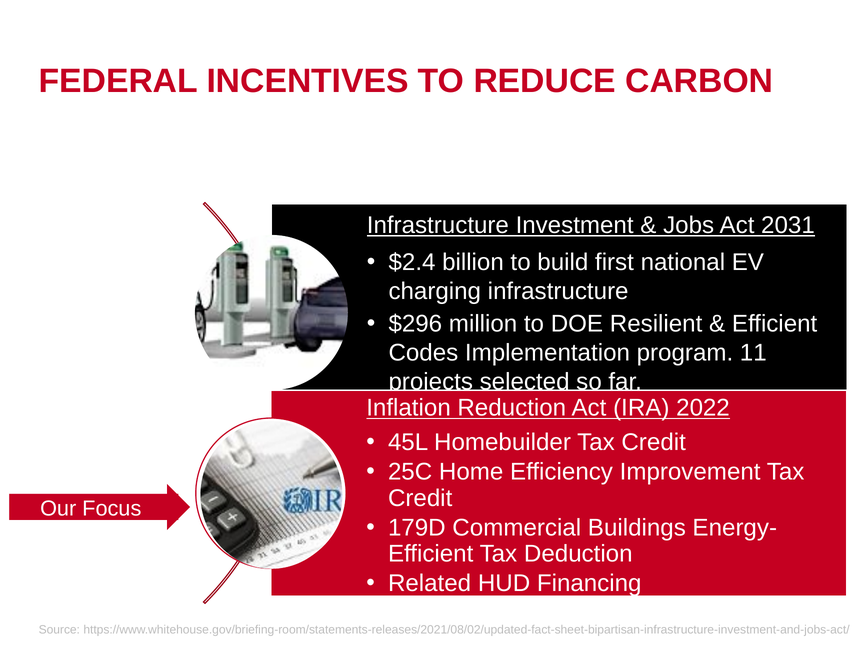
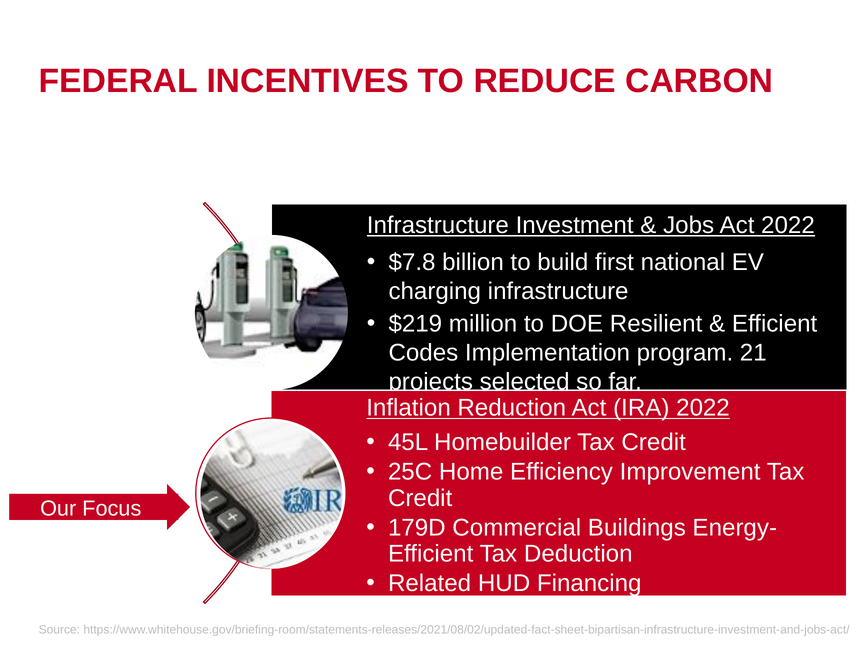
Act 2031: 2031 -> 2022 (788, 225)
$2.4: $2.4 -> $7.8 (412, 263)
$296: $296 -> $219 (415, 324)
11: 11 -> 21 (753, 353)
